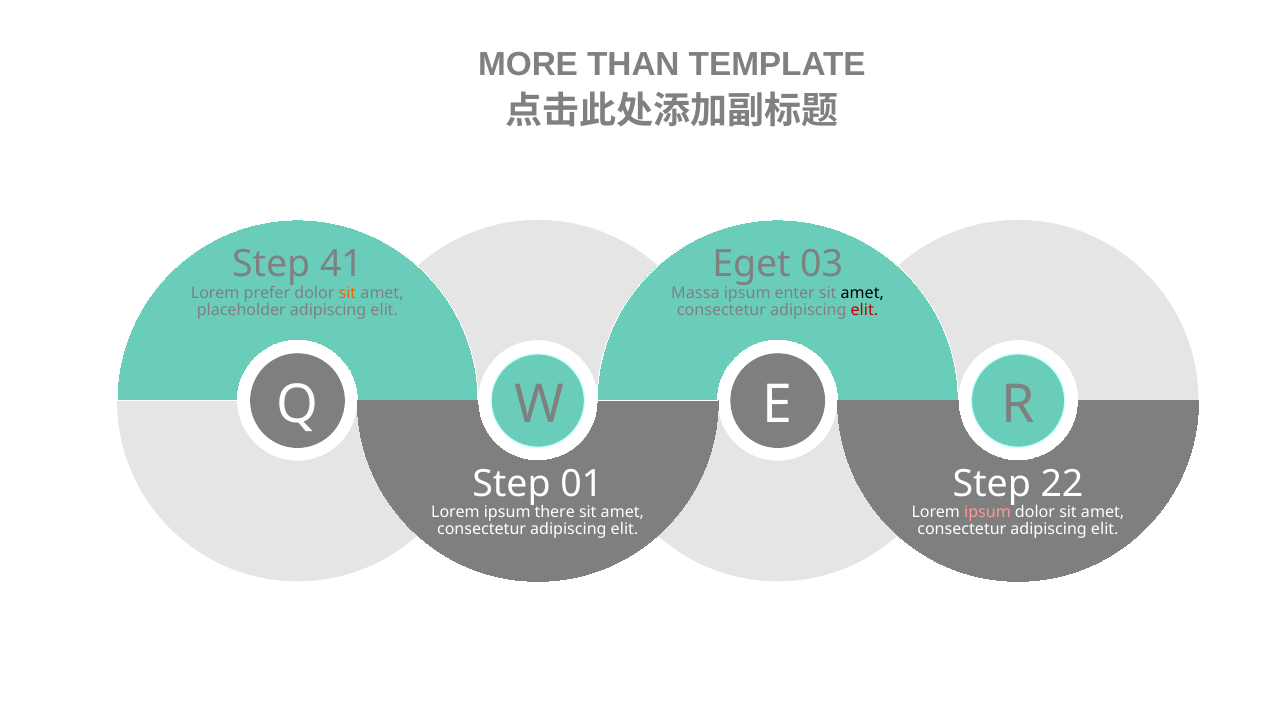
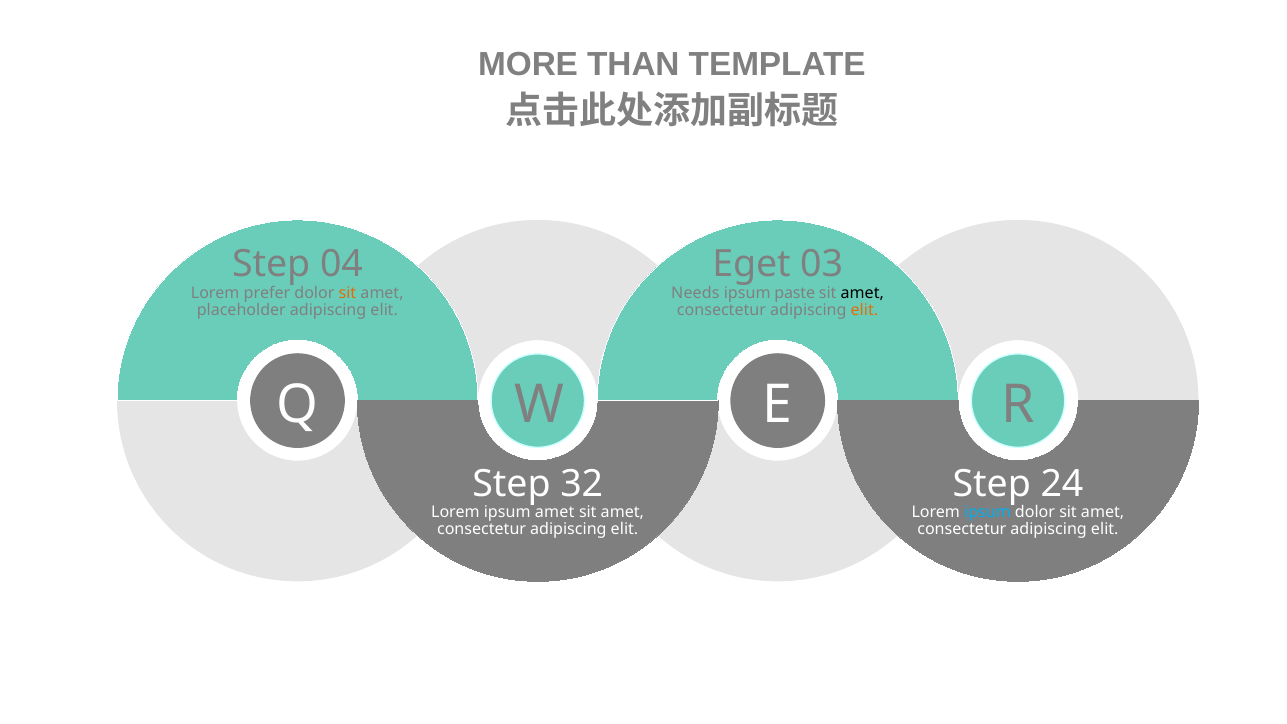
41: 41 -> 04 (341, 264)
Massa: Massa -> Needs (695, 293)
enter: enter -> paste (795, 293)
elit colour: red -> orange (864, 310)
01: 01 -> 32 (582, 484)
22: 22 -> 24 (1062, 484)
ipsum there: there -> amet (555, 512)
ipsum colour: pink -> light blue (988, 512)
